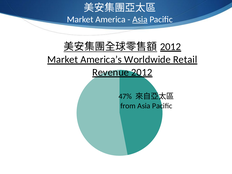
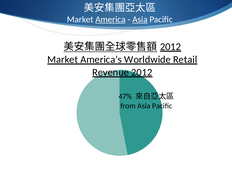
America underline: none -> present (110, 19)
